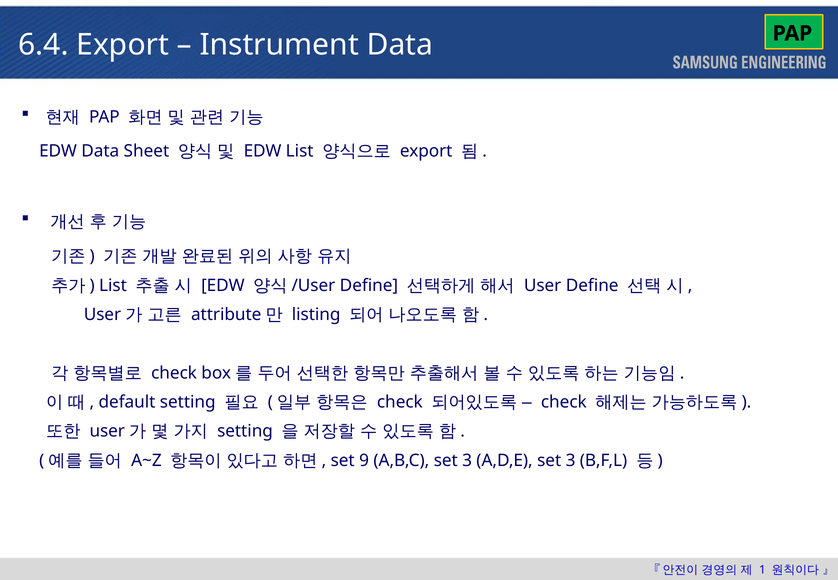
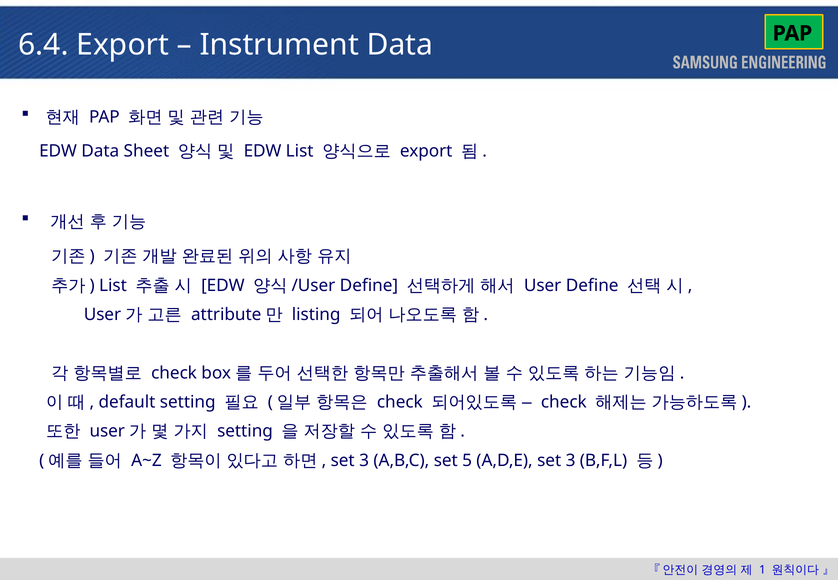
9: 9 -> 3 (364, 461)
A,B,C set 3: 3 -> 5 (467, 461)
